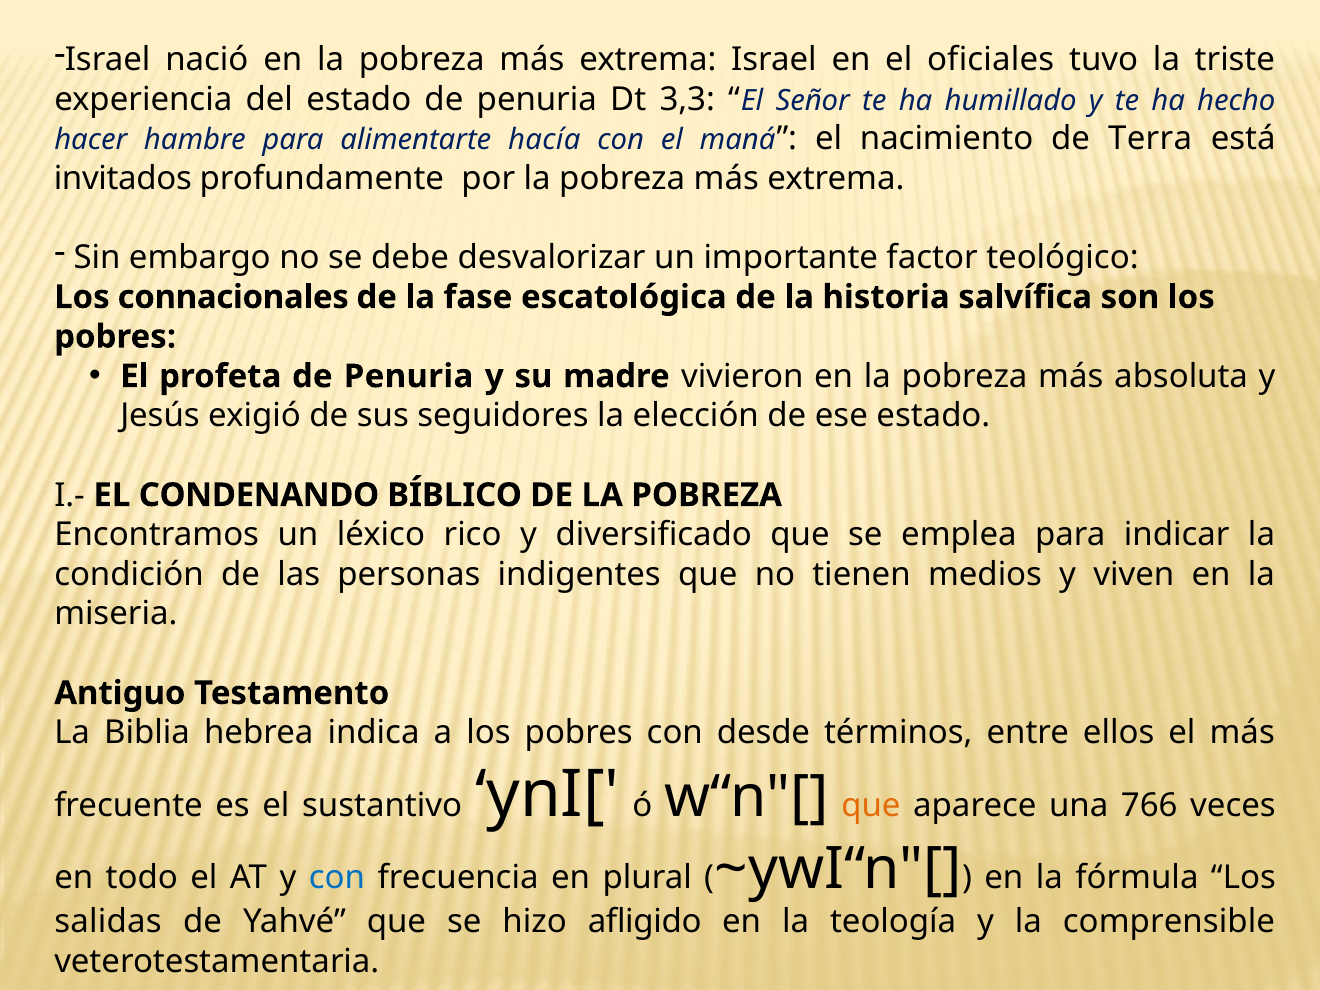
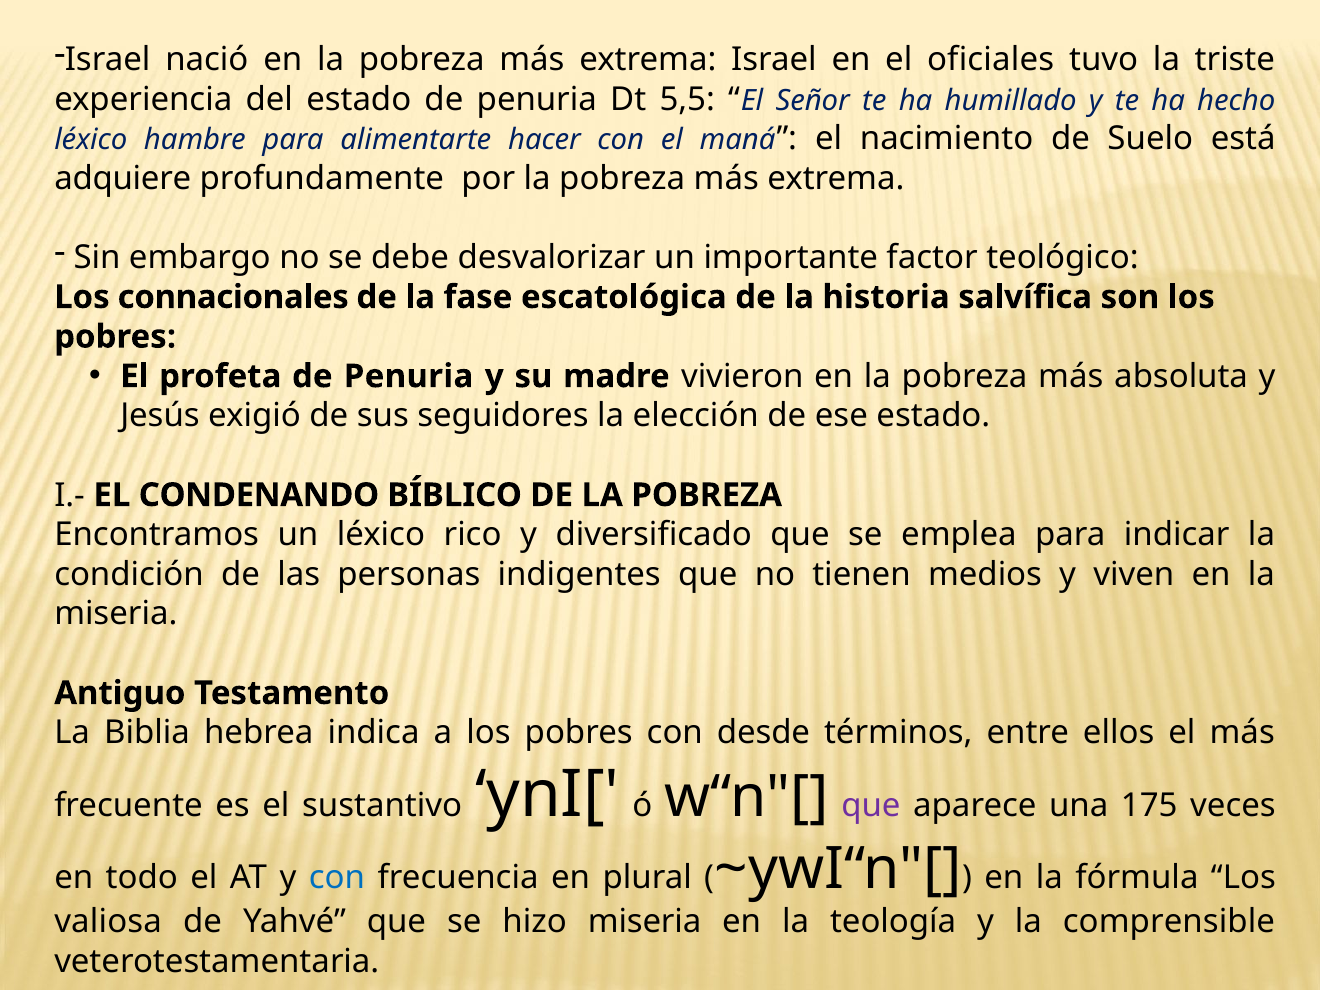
3,3: 3,3 -> 5,5 (687, 99)
hacer: hacer -> léxico (91, 140)
hacía: hacía -> hacer (544, 140)
Terra: Terra -> Suelo (1150, 139)
invitados: invitados -> adquiere (123, 178)
que colour: orange -> purple (871, 805)
766: 766 -> 175 (1149, 805)
salidas: salidas -> valiosa (108, 922)
hizo afligido: afligido -> miseria (645, 922)
